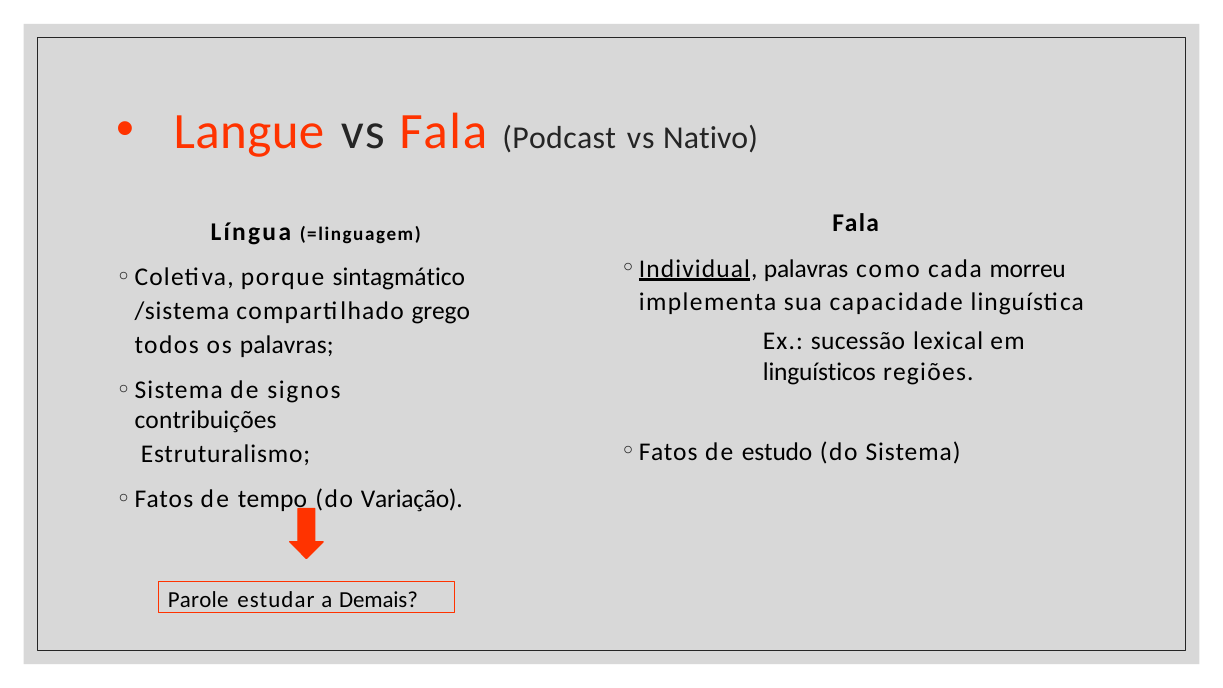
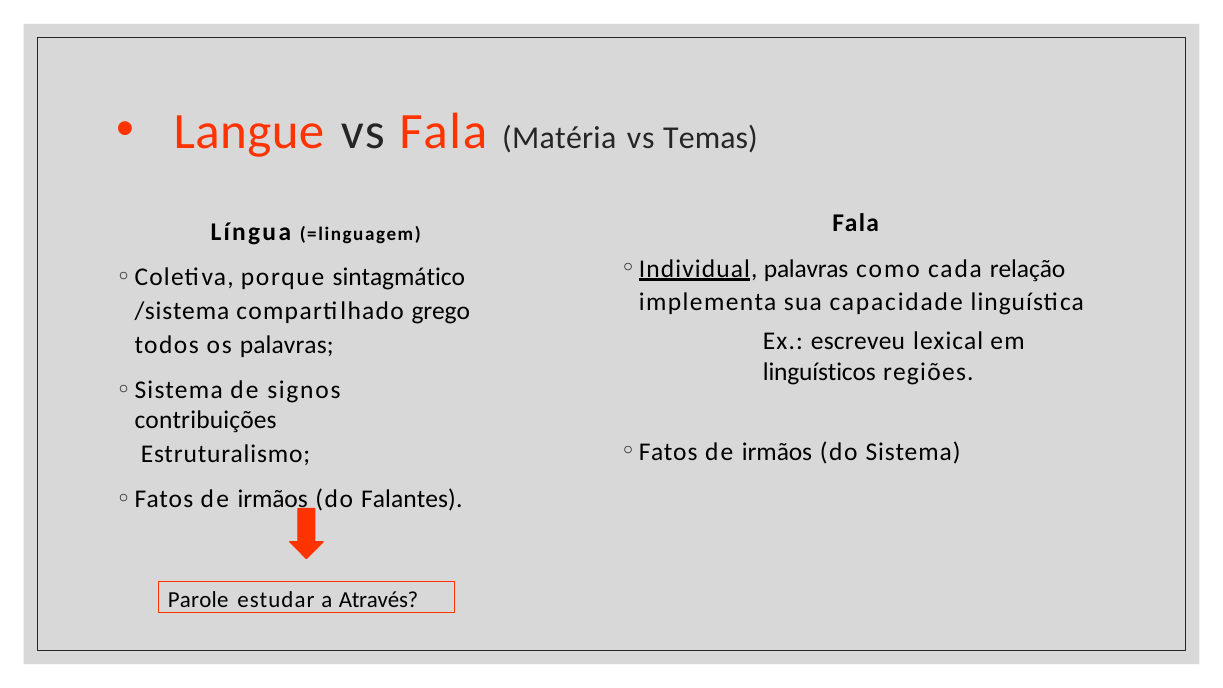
Podcast: Podcast -> Matéria (559, 138)
Nativo: Nativo -> Temas (711, 138)
morreu: morreu -> relação (1028, 269)
sucessão: sucessão -> escreveu (858, 341)
estudo: estudo -> irmãos (777, 452)
tempo: tempo -> irmãos (273, 499)
Variação: Variação -> Falantes (412, 499)
Demais: Demais -> Através (379, 600)
